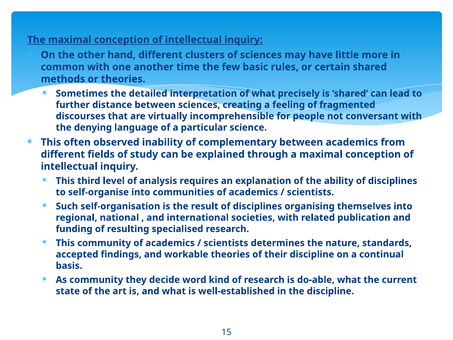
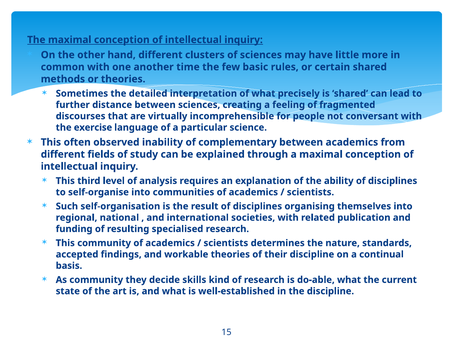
denying: denying -> exercise (93, 127)
word: word -> skills (194, 280)
